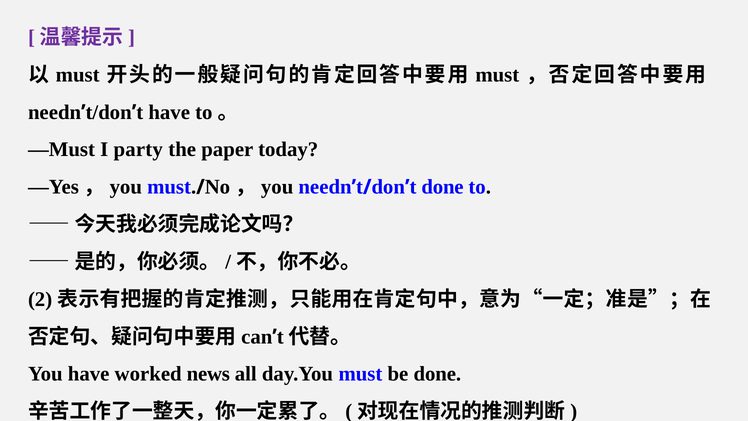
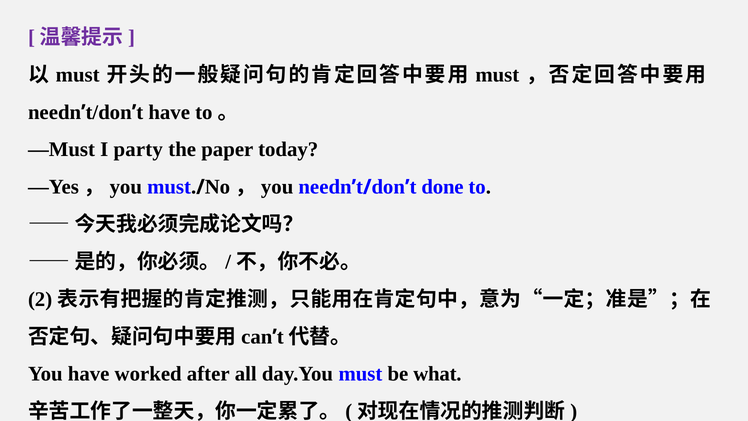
news: news -> after (208, 374)
be done: done -> what (437, 374)
